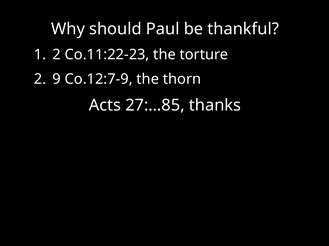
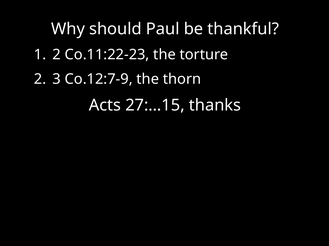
9: 9 -> 3 (57, 79)
27:…85: 27:…85 -> 27:…15 (155, 105)
